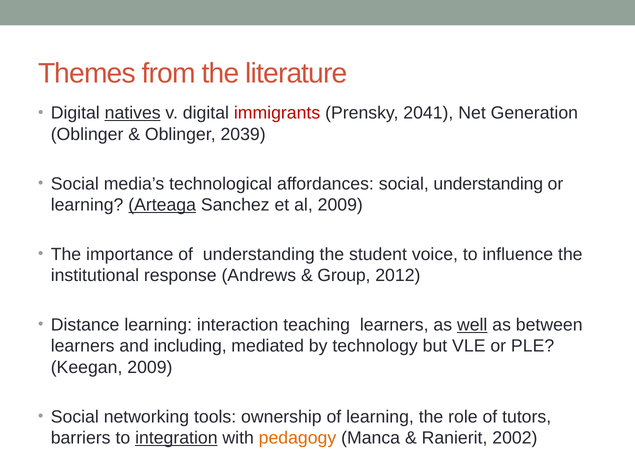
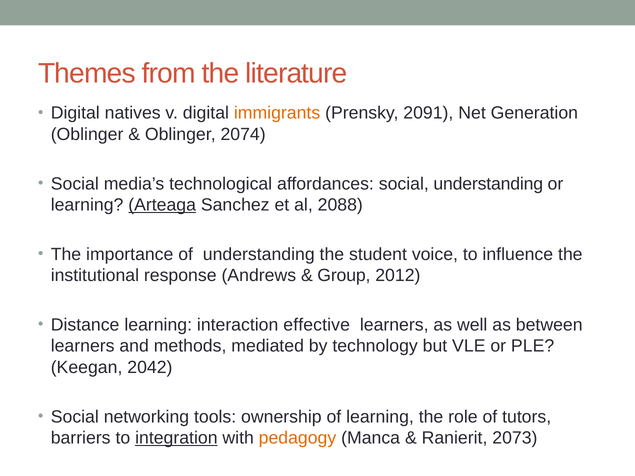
natives underline: present -> none (133, 113)
immigrants colour: red -> orange (277, 113)
2041: 2041 -> 2091 (428, 113)
2039: 2039 -> 2074 (243, 134)
al 2009: 2009 -> 2088 (340, 205)
teaching: teaching -> effective (317, 325)
well underline: present -> none (472, 325)
including: including -> methods (190, 346)
Keegan 2009: 2009 -> 2042 (150, 367)
2002: 2002 -> 2073 (515, 438)
